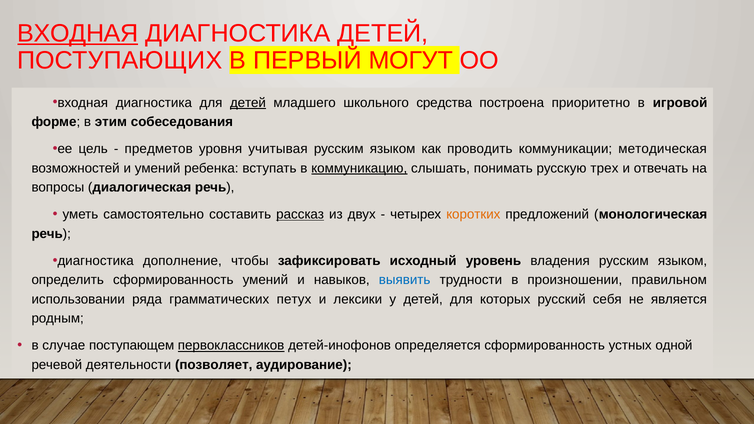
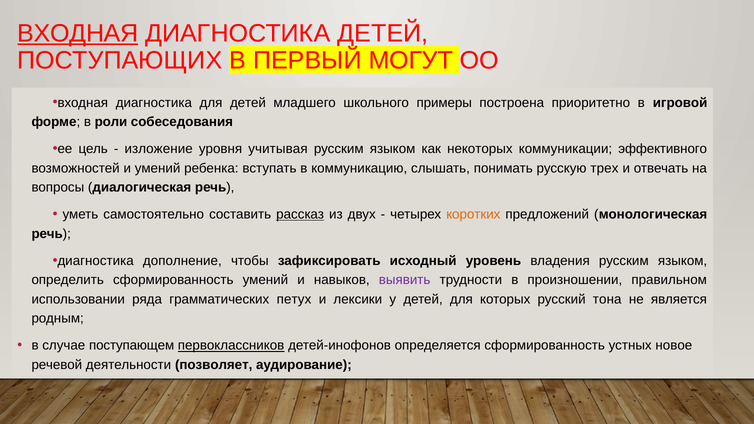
детей underline: present -> none (248, 103)
средства: средства -> примеры (444, 103)
этим: этим -> роли (111, 122)
предметов: предметов -> изложение (159, 149)
проводить: проводить -> некоторых (480, 149)
методическая: методическая -> эффективного (663, 149)
коммуникацию underline: present -> none (359, 168)
выявить colour: blue -> purple (405, 280)
себя: себя -> тона (607, 299)
одной: одной -> новое (674, 346)
